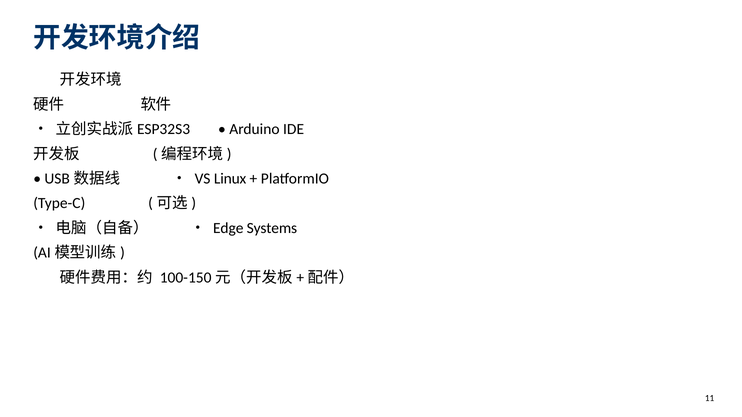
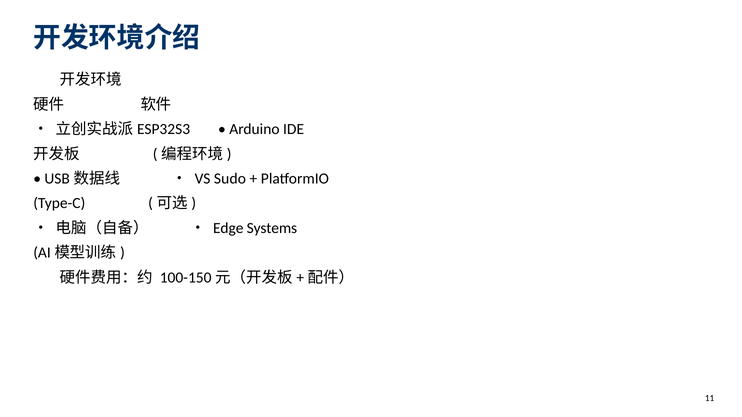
Linux: Linux -> Sudo (230, 179)
